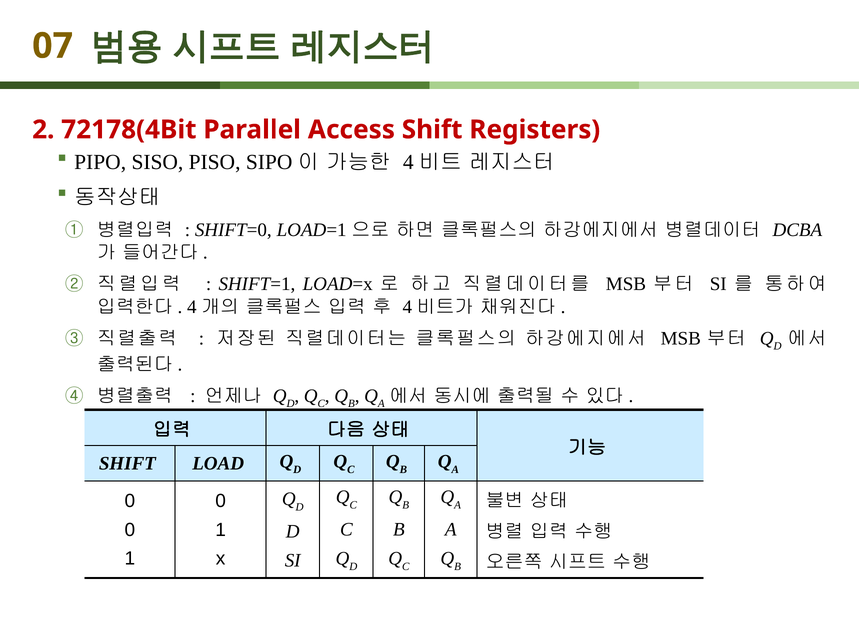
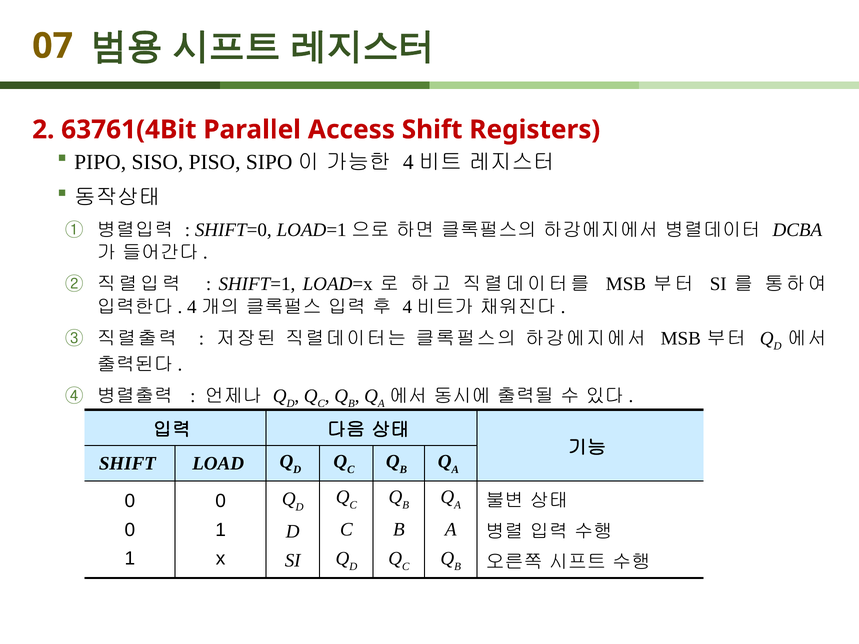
72178(4Bit: 72178(4Bit -> 63761(4Bit (129, 130)
